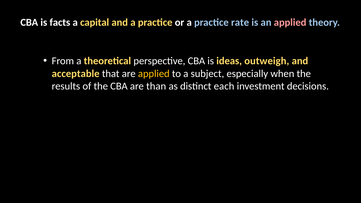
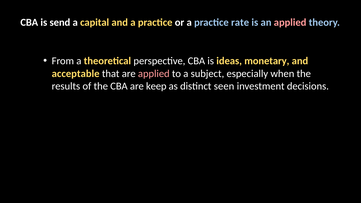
facts: facts -> send (60, 22)
outweigh: outweigh -> monetary (267, 61)
applied colour: yellow -> pink (154, 74)
than: than -> keep (156, 86)
each: each -> seen (224, 86)
